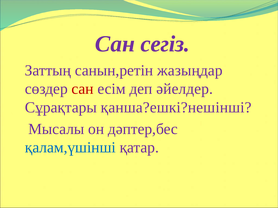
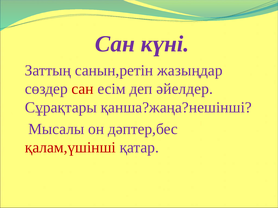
сегіз: сегіз -> күні (165, 44)
қанша?ешкі?нешінші: қанша?ешкі?нешінші -> қанша?жаңа?нешінші (176, 108)
қалам,үшінші colour: blue -> red (70, 148)
